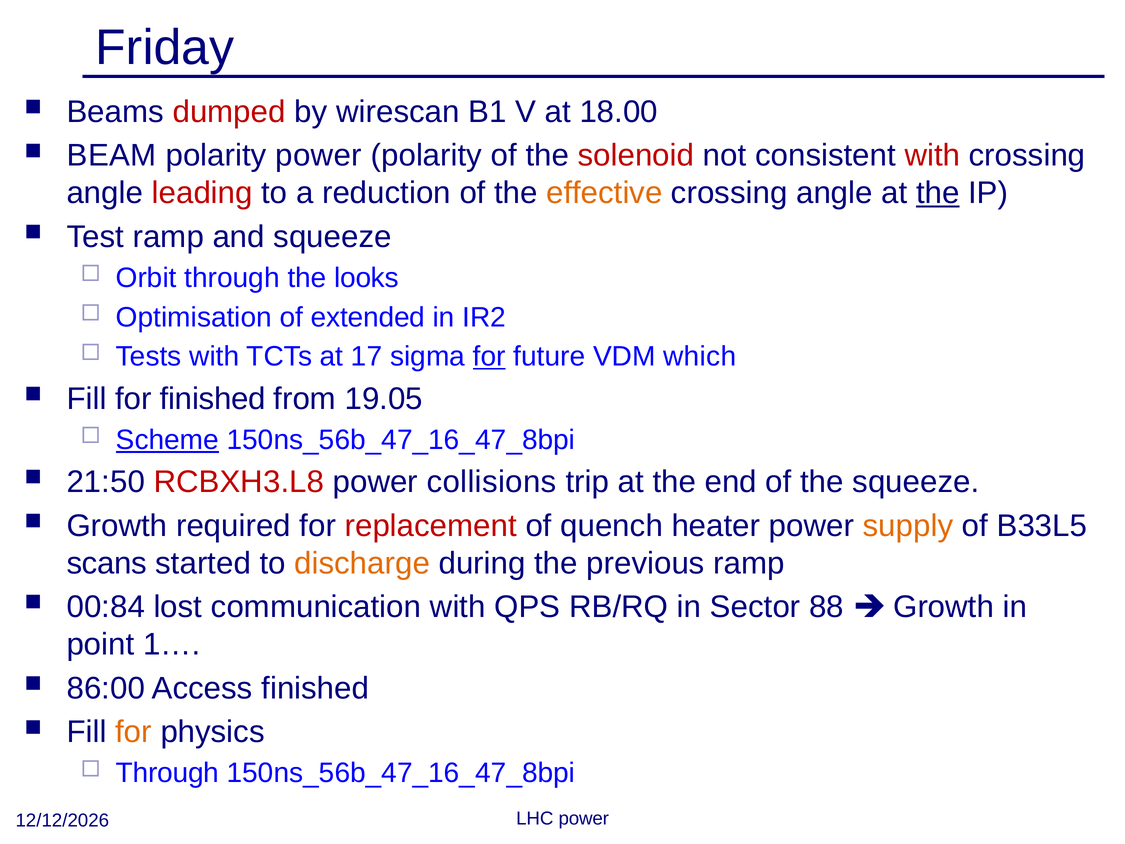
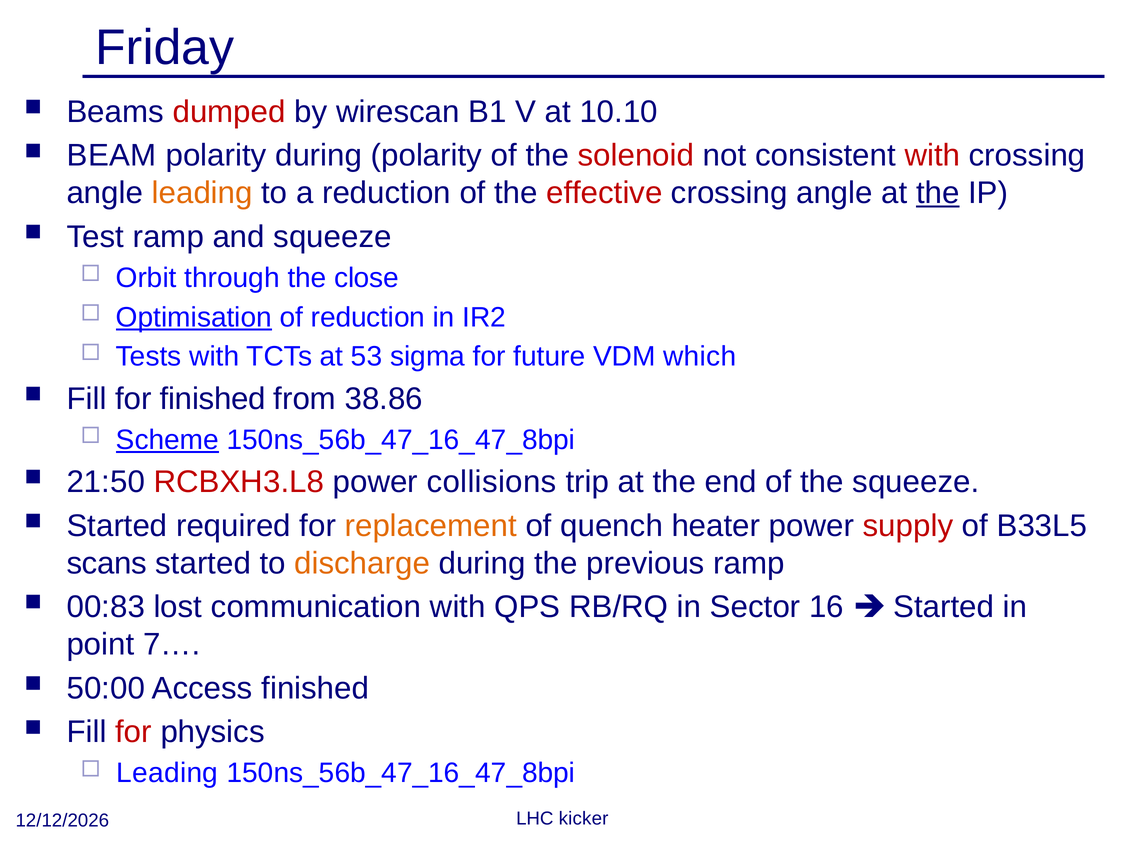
18.00: 18.00 -> 10.10 (619, 112)
polarity power: power -> during (319, 156)
leading colour: red -> orange (202, 193)
effective colour: orange -> red (604, 193)
looks: looks -> close (367, 278)
Optimisation underline: none -> present (194, 317)
of extended: extended -> reduction (368, 317)
17: 17 -> 53 (367, 357)
for underline: present -> none (489, 357)
19.05: 19.05 -> 38.86 (384, 399)
Growth: Growth -> Started (117, 526)
replacement colour: red -> orange (431, 526)
supply colour: orange -> red (908, 526)
00:84: 00:84 -> 00:83 (106, 607)
88: 88 -> 16 (826, 607)
Growth: Growth -> Started (944, 607)
1…: 1… -> 7… (172, 644)
86:00: 86:00 -> 50:00 (106, 688)
for colour: orange -> red (133, 732)
Through: Through -> Leading (167, 773)
LHC power: power -> kicker (584, 818)
